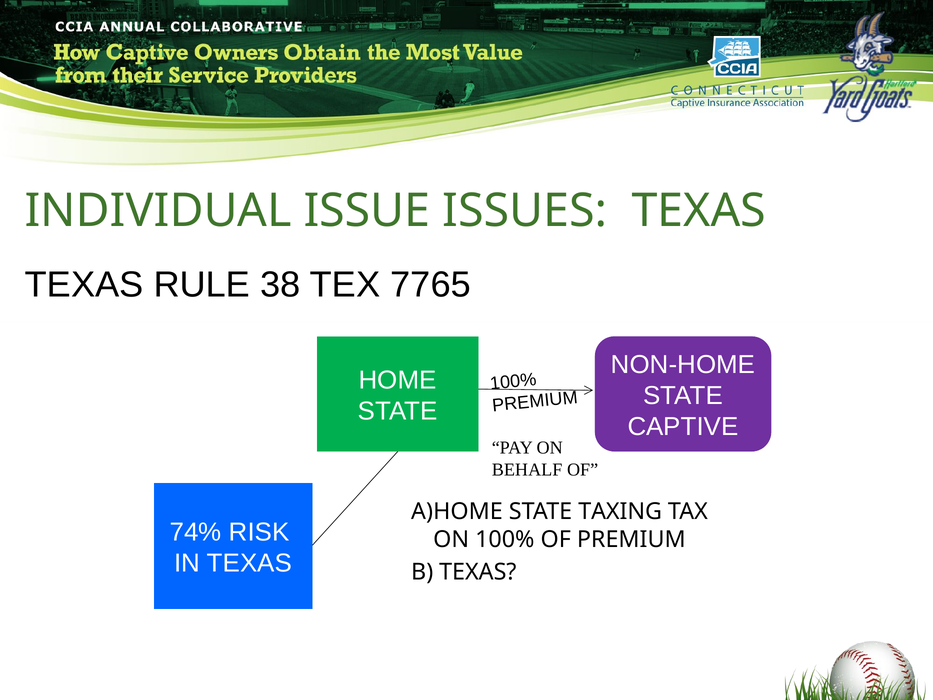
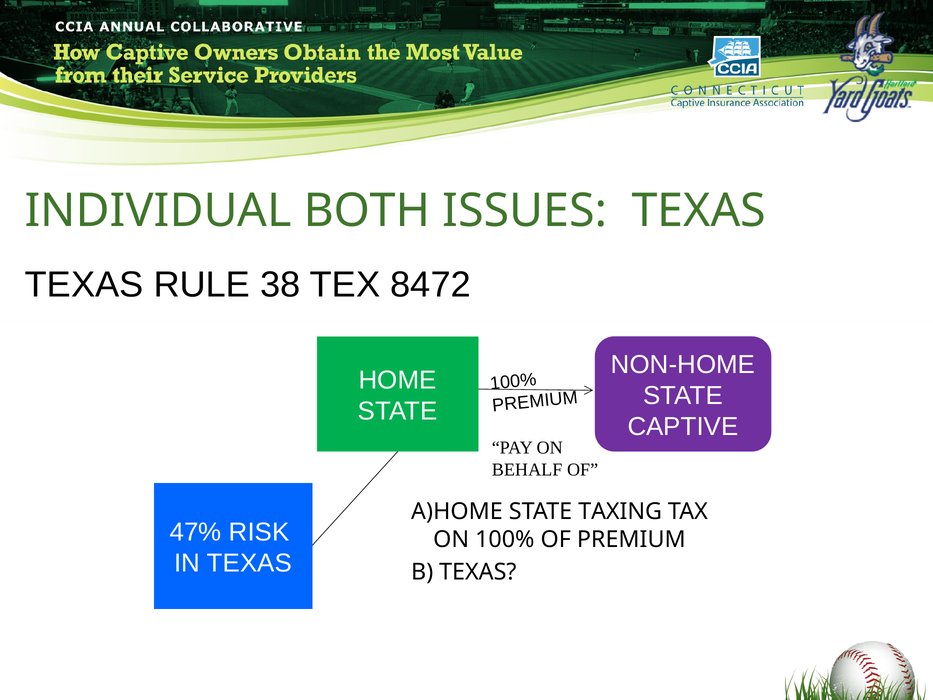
ISSUE: ISSUE -> BOTH (367, 211)
7765: 7765 -> 8472 (431, 285)
74%: 74% -> 47% (196, 532)
